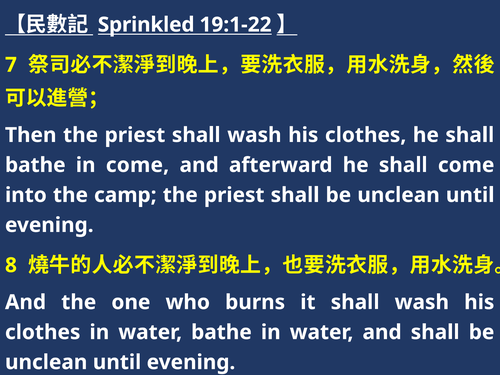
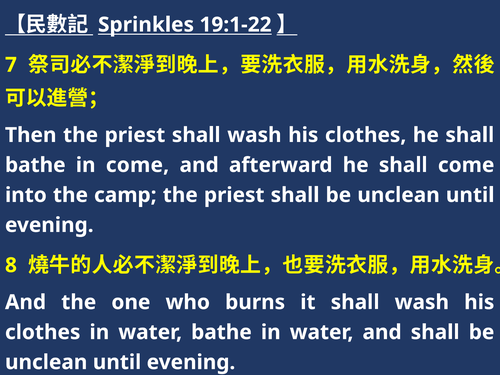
Sprinkled: Sprinkled -> Sprinkles (146, 25)
